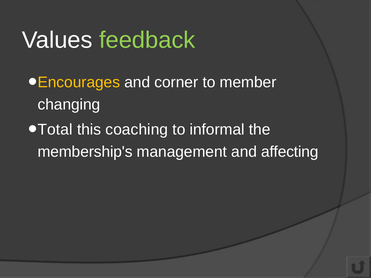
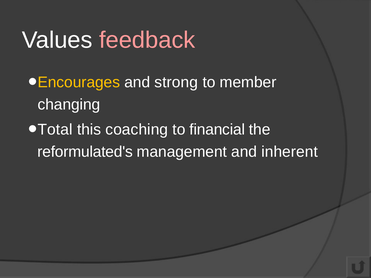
feedback colour: light green -> pink (147, 40)
corner: corner -> strong (176, 82)
informal: informal -> financial (217, 130)
membership's: membership's -> reformulated's (85, 152)
affecting: affecting -> inherent (290, 152)
